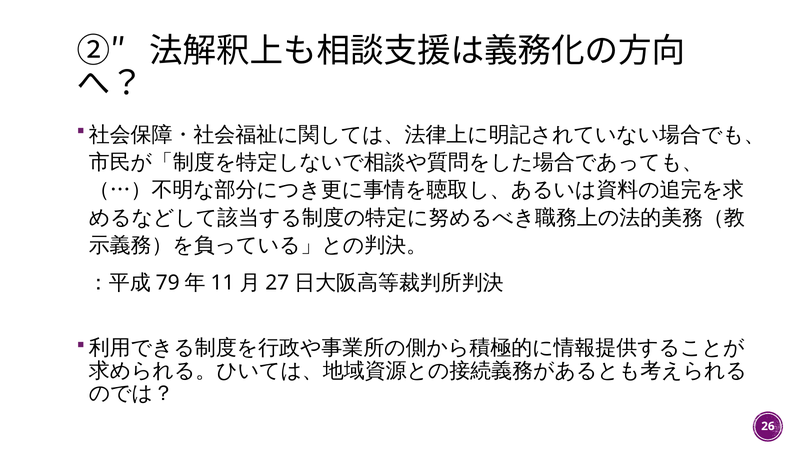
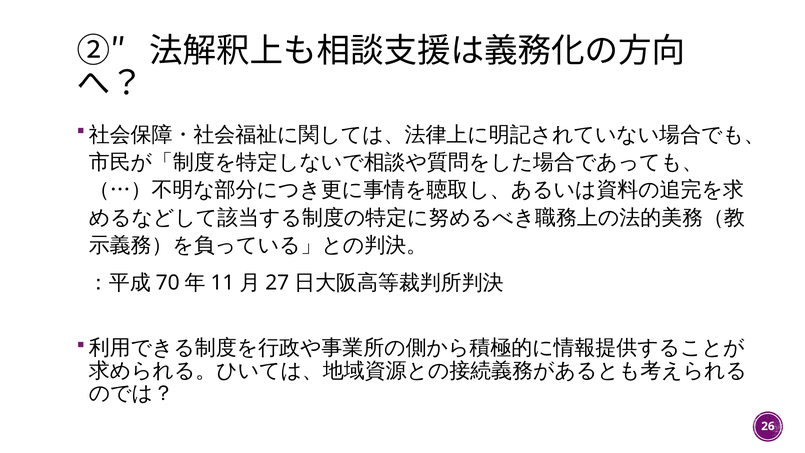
79: 79 -> 70 (168, 283)
